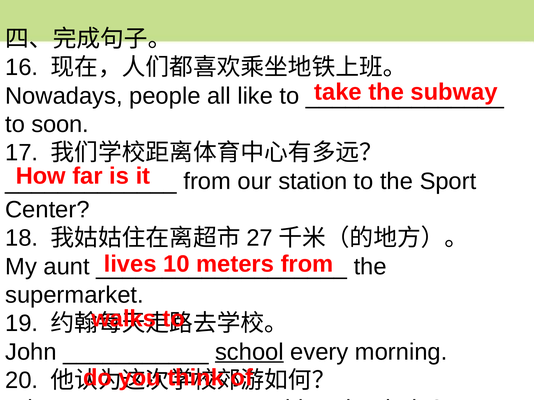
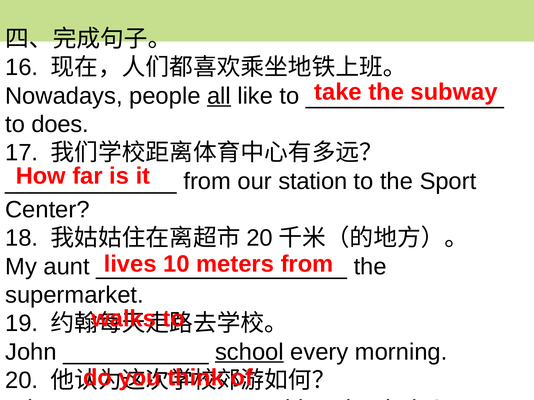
all underline: none -> present (219, 96)
soon: soon -> does (60, 124)
27: 27 -> 20 (260, 238)
